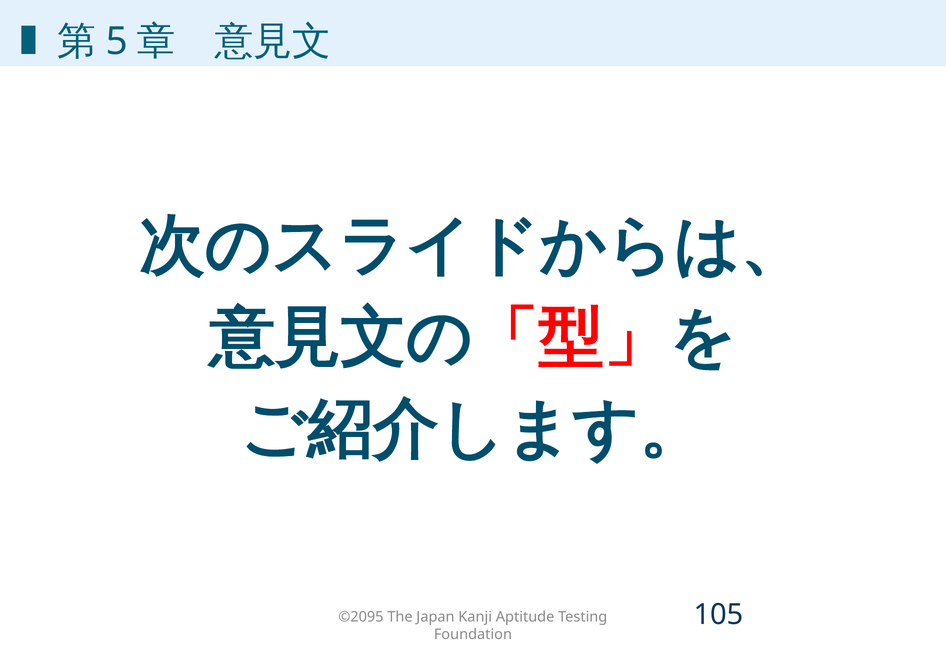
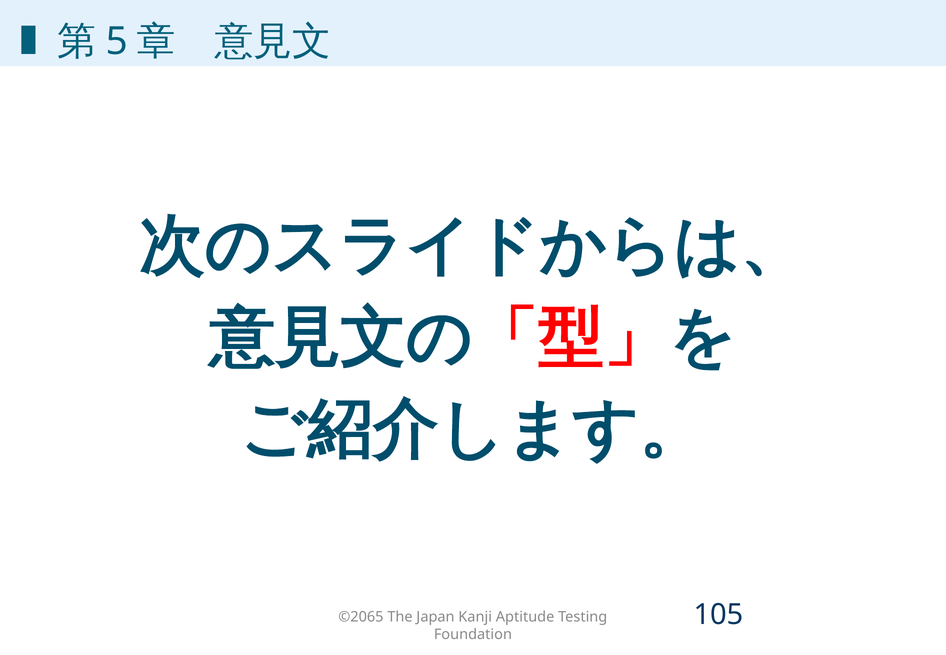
©2095: ©2095 -> ©2065 (361, 617)
